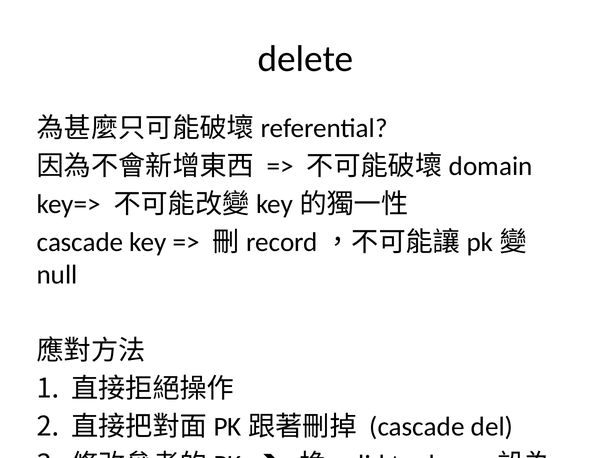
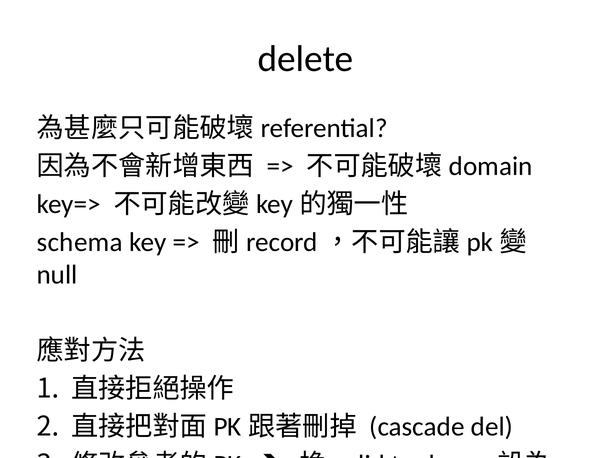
cascade: cascade -> schema (80, 242)
